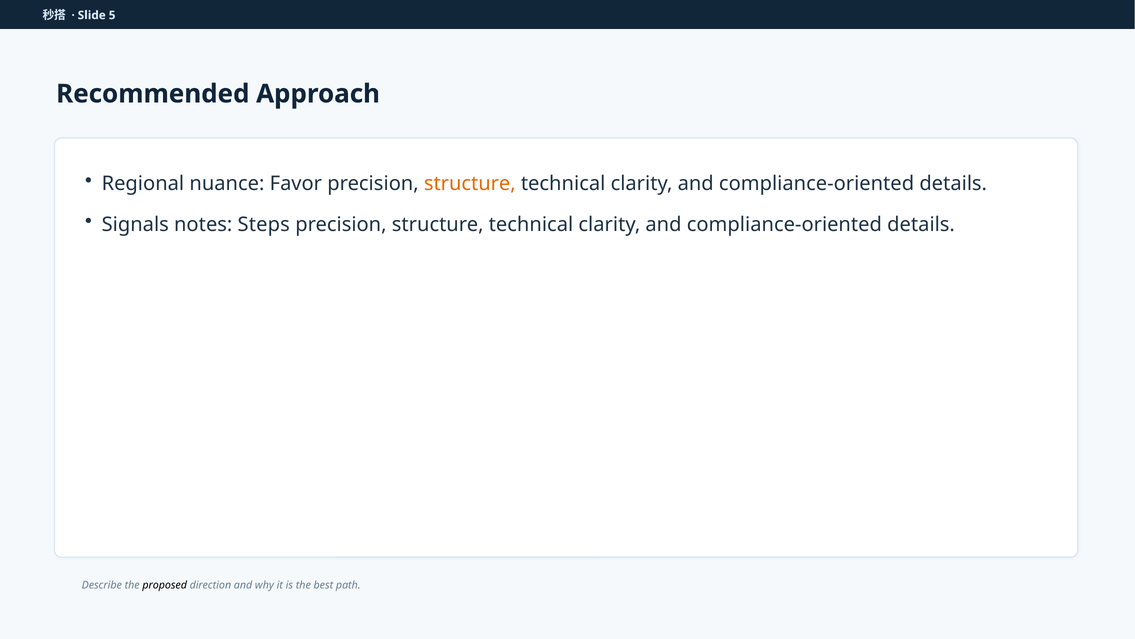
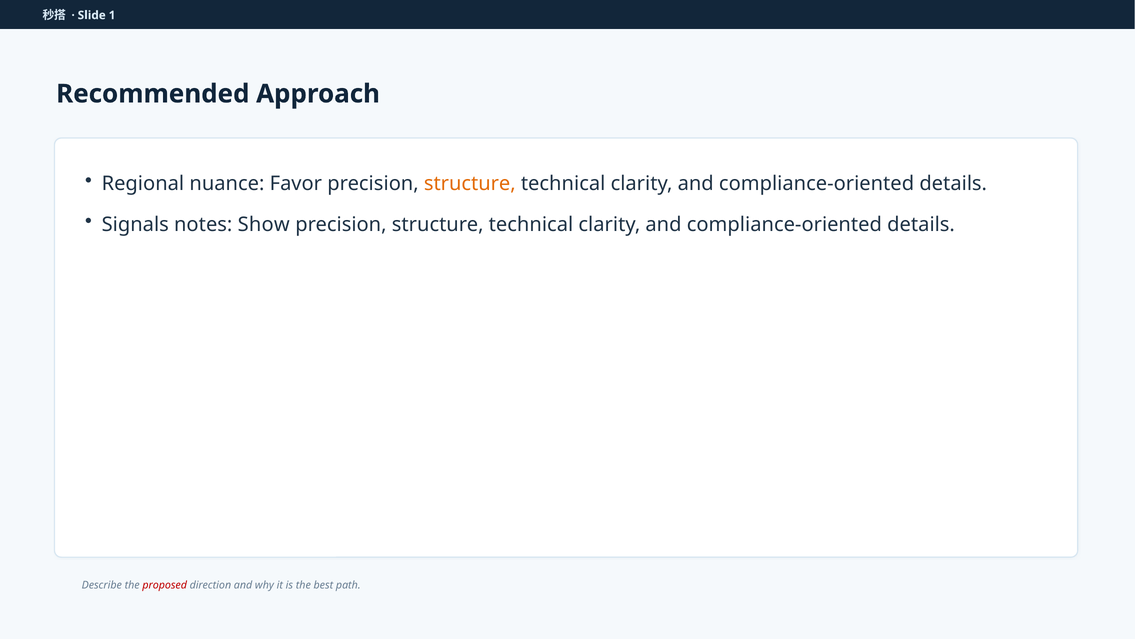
5: 5 -> 1 (112, 15)
Steps: Steps -> Show (264, 224)
proposed colour: black -> red (165, 585)
